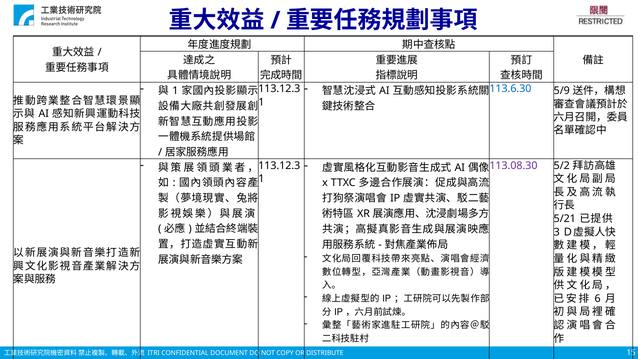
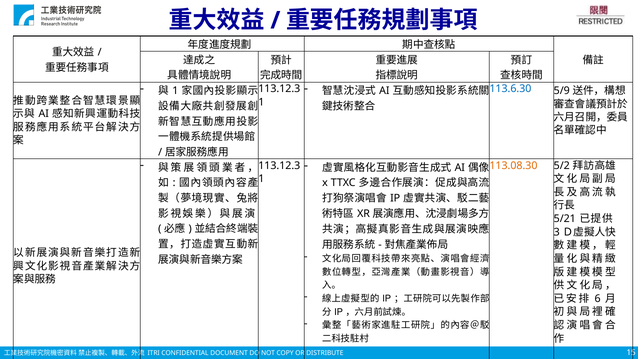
113.08.30 colour: purple -> orange (513, 165)
